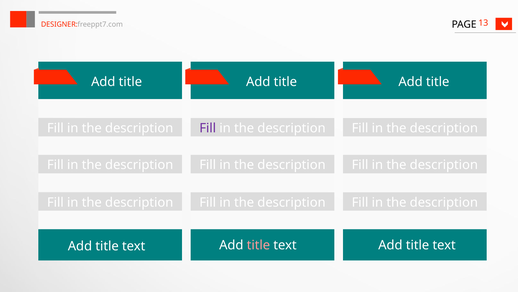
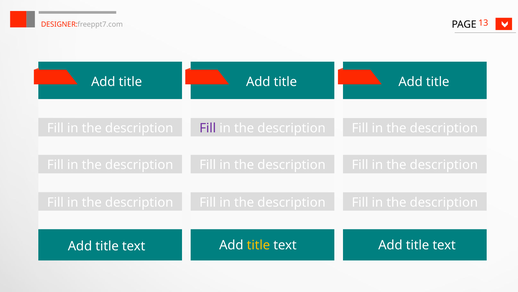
title colour: pink -> yellow (258, 245)
